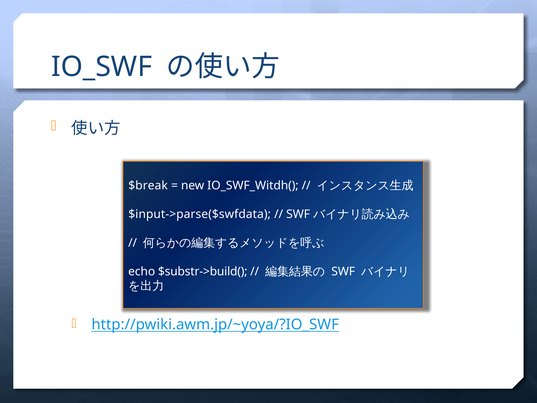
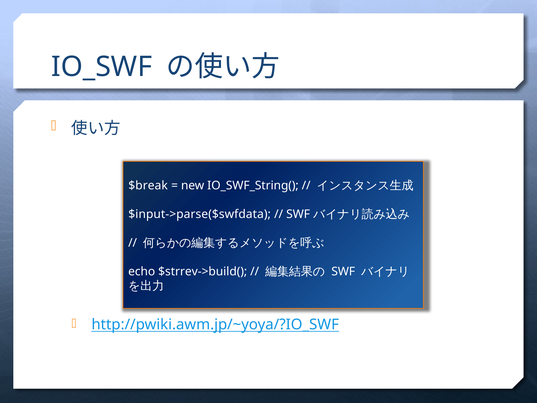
IO_SWF_Witdh(: IO_SWF_Witdh( -> IO_SWF_String( (253, 185)
$substr->build(: $substr->build( -> $strrev->build( (203, 271)
